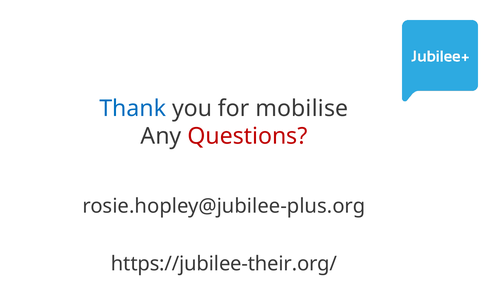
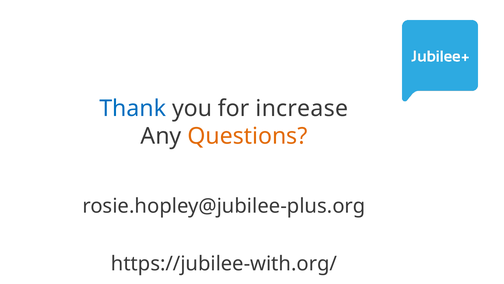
mobilise: mobilise -> increase (302, 108)
Questions colour: red -> orange (247, 136)
https://jubilee-their.org/: https://jubilee-their.org/ -> https://jubilee-with.org/ (224, 263)
